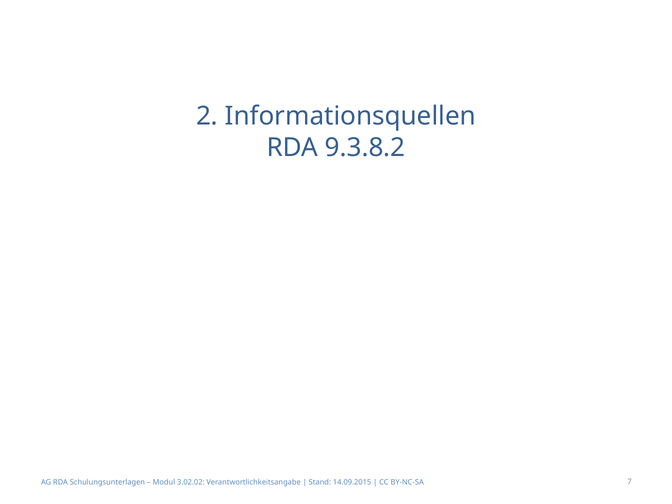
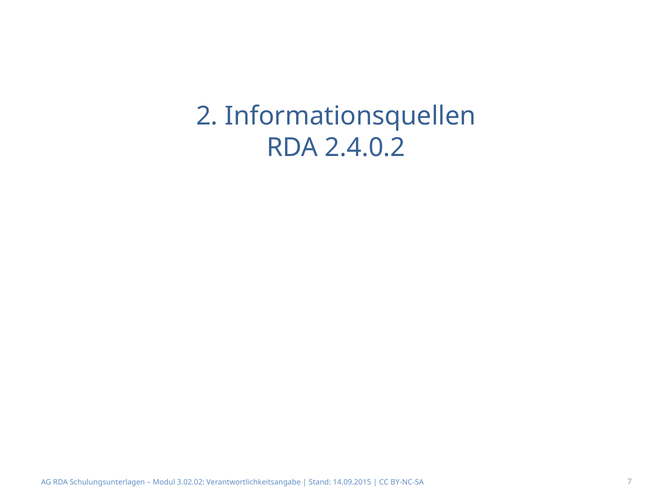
9.3.8.2: 9.3.8.2 -> 2.4.0.2 (365, 148)
